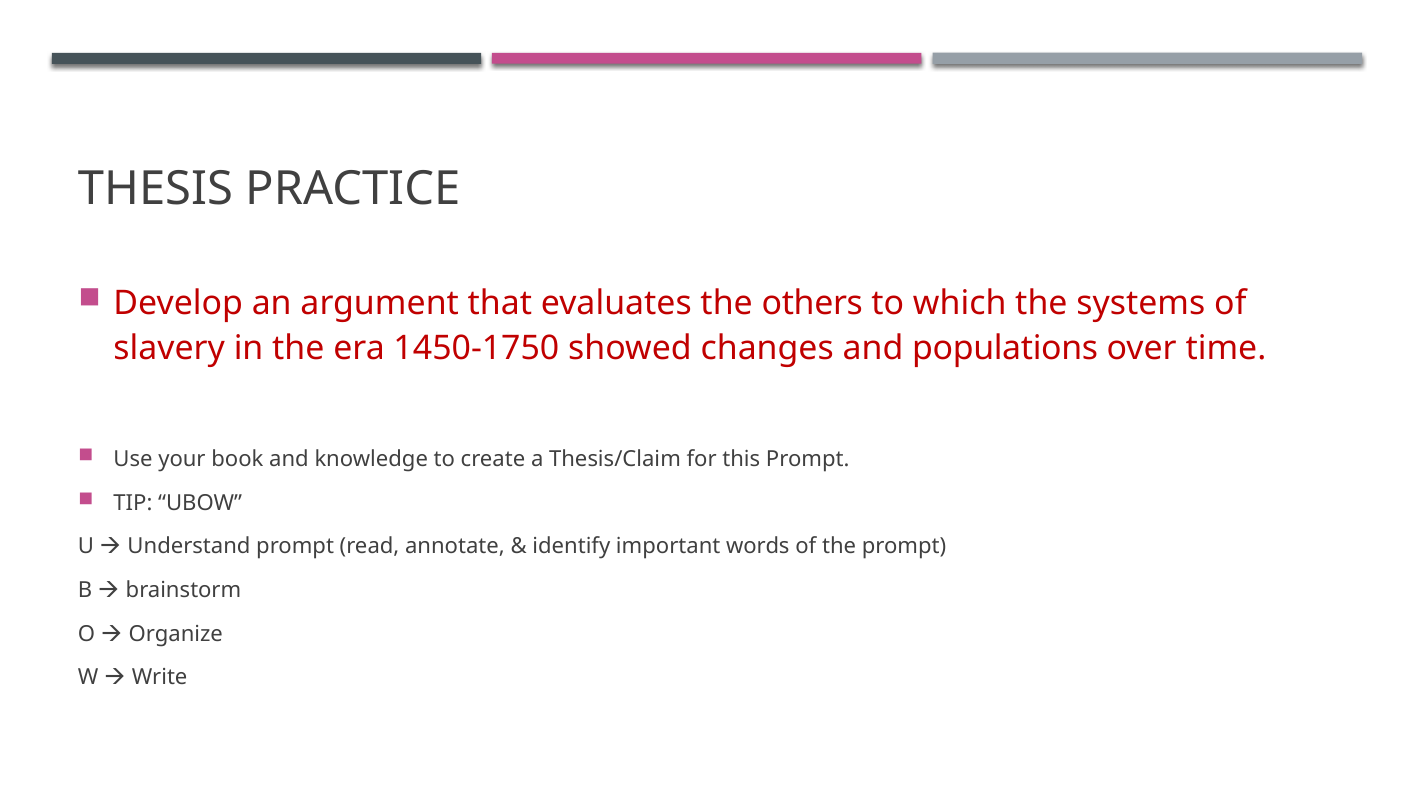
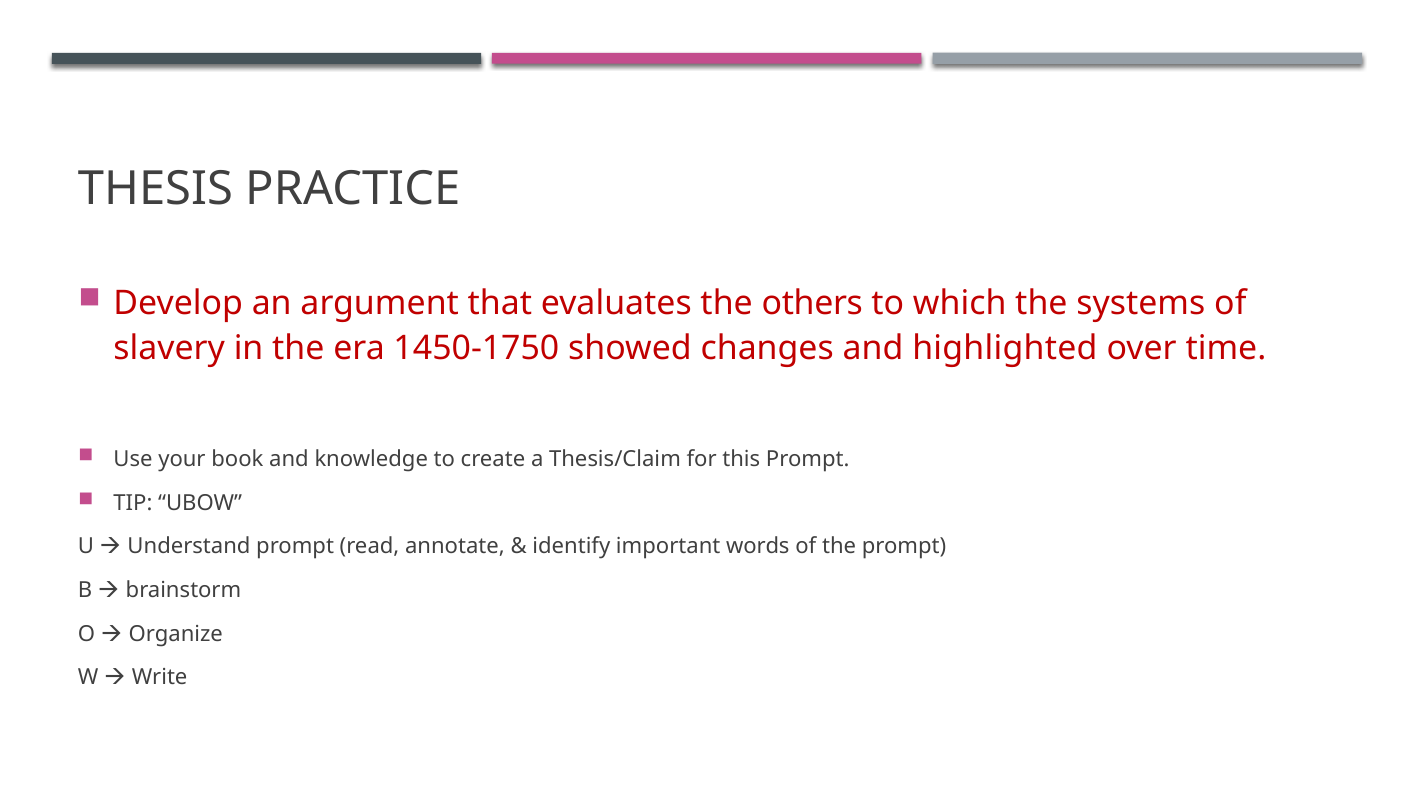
populations: populations -> highlighted (1005, 348)
